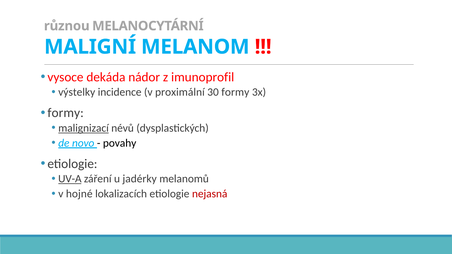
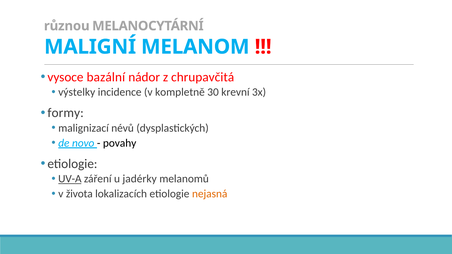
dekáda: dekáda -> bazální (106, 77)
imunoprofil: imunoprofil -> chrupavčitá (203, 77)
proximální: proximální -> kompletně (180, 92)
30 formy: formy -> krevní (235, 92)
malignizací underline: present -> none (84, 128)
hojné: hojné -> života (79, 194)
nejasná colour: red -> orange (210, 194)
